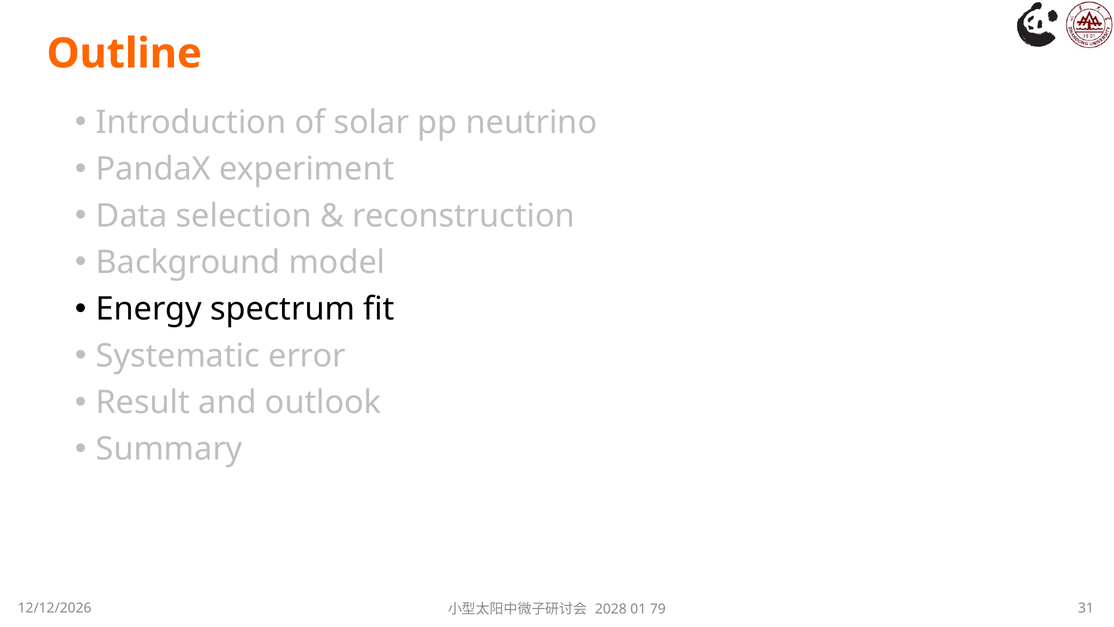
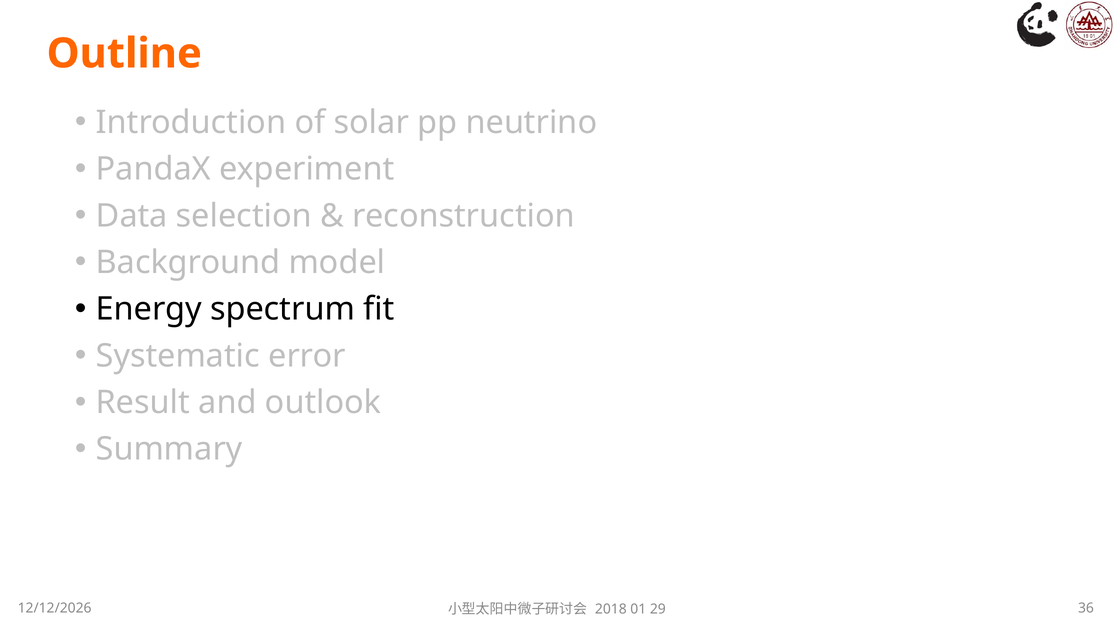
2028: 2028 -> 2018 (611, 609)
79: 79 -> 29 (658, 609)
31: 31 -> 36 (1086, 608)
